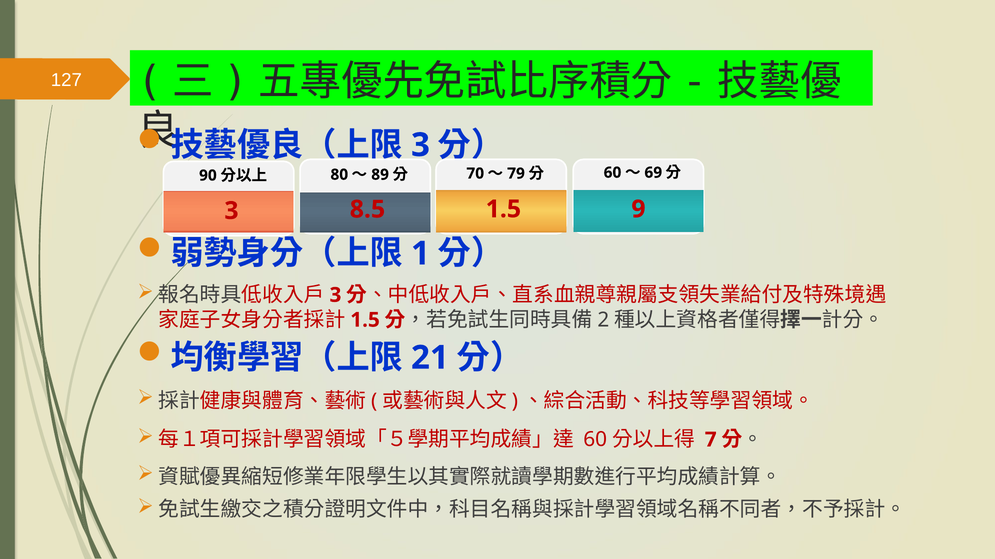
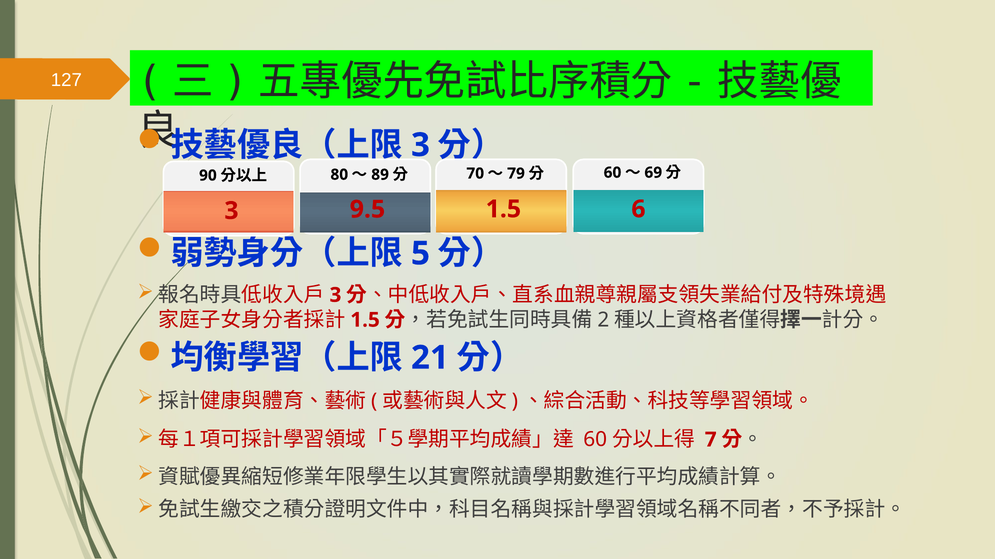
8.5: 8.5 -> 9.5 (367, 210)
9: 9 -> 6 (638, 209)
1: 1 -> 5 (420, 254)
